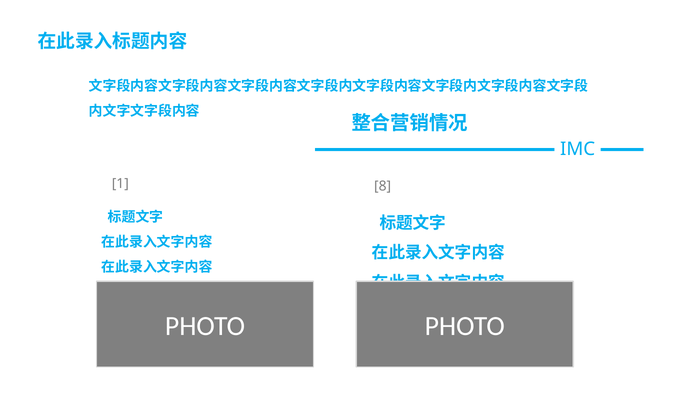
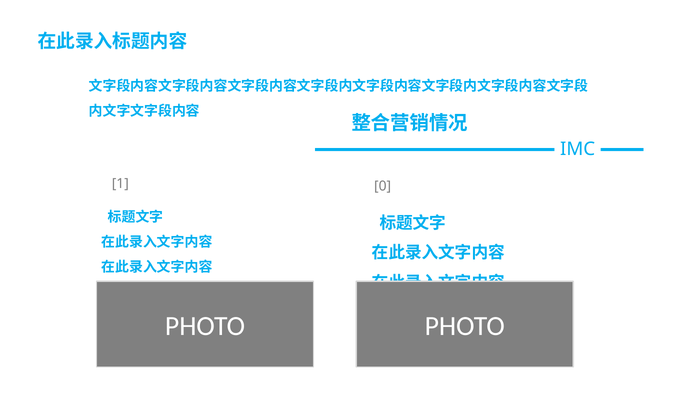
8: 8 -> 0 (383, 186)
